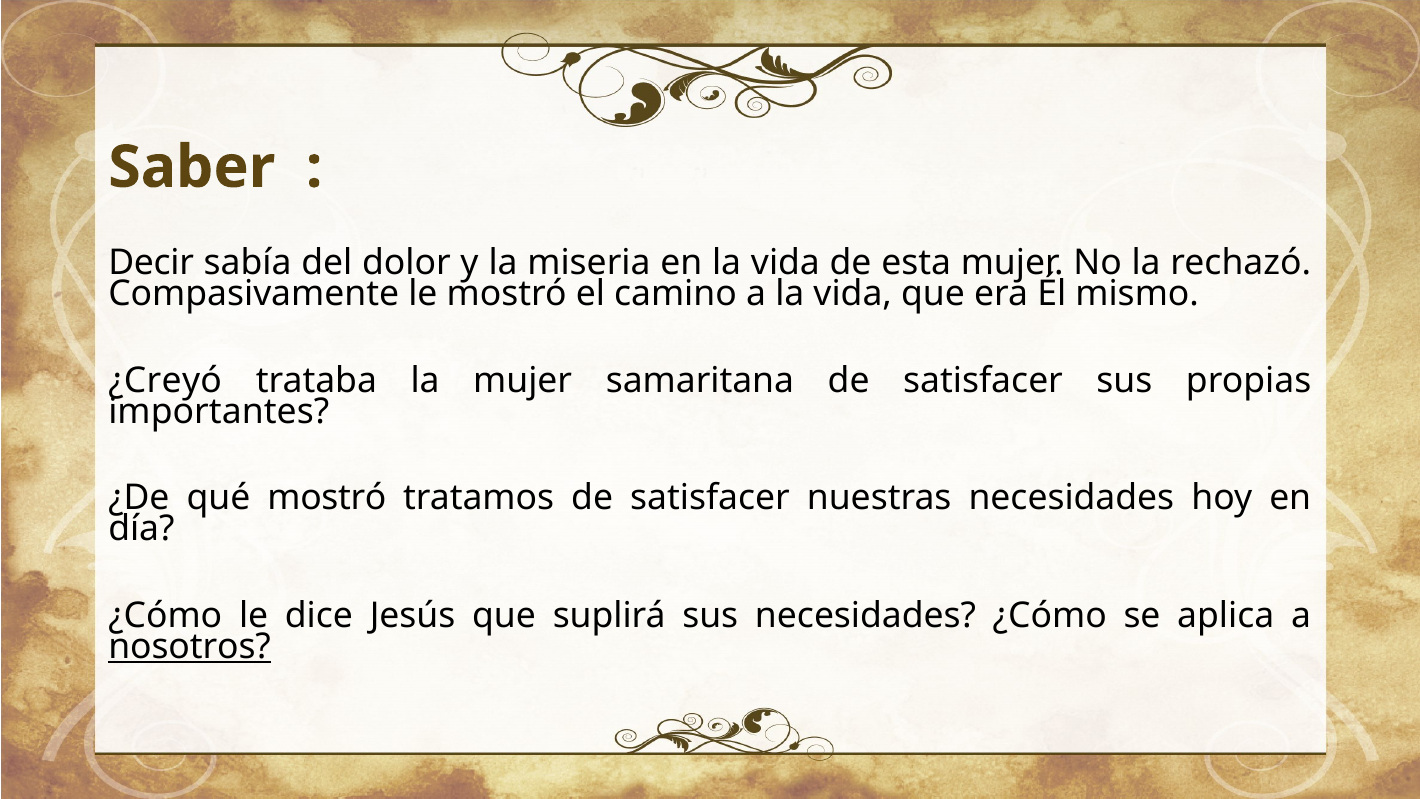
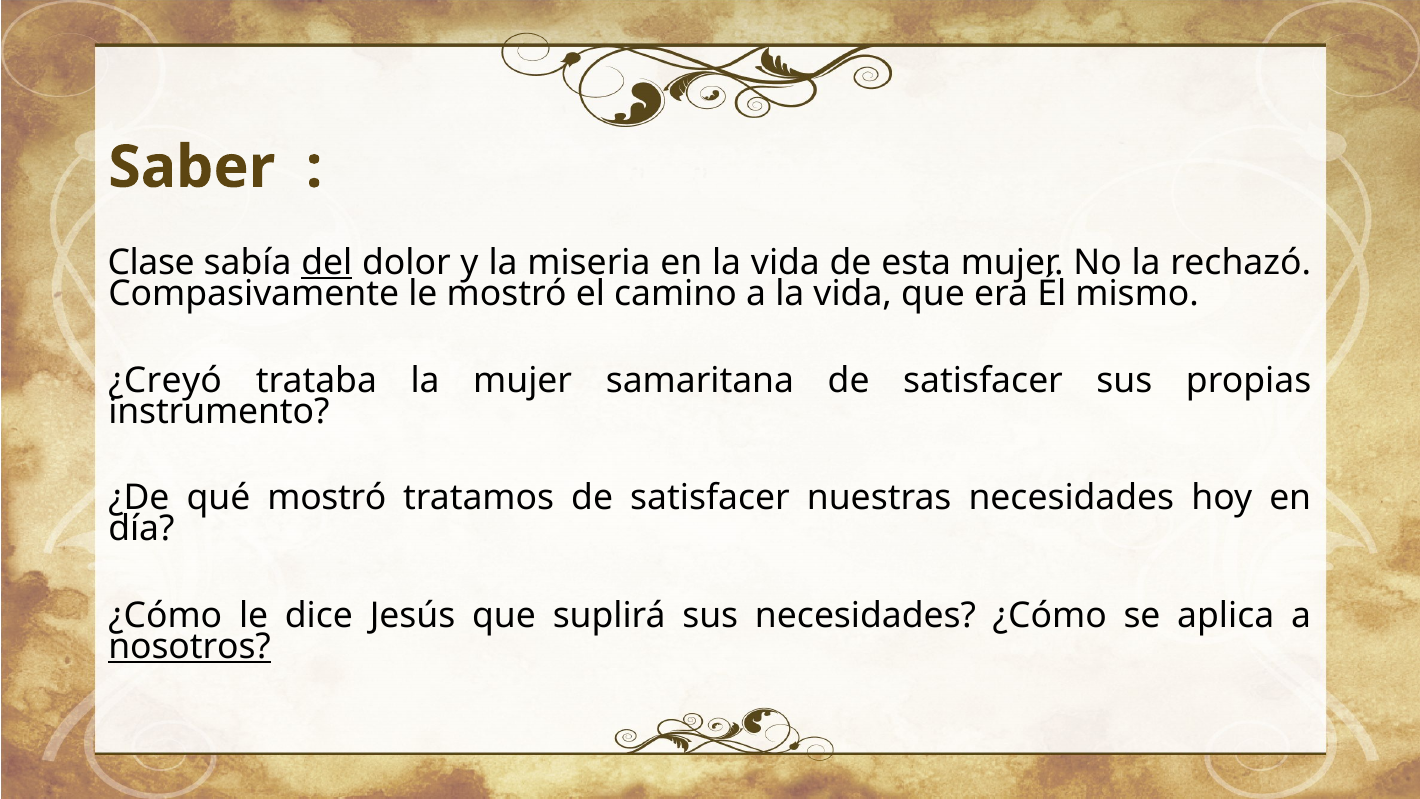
Decir: Decir -> Clase (151, 263)
del underline: none -> present (327, 263)
importantes: importantes -> instrumento (219, 411)
